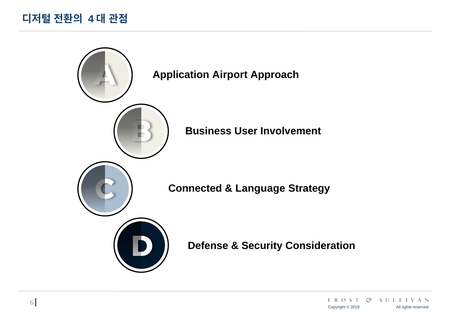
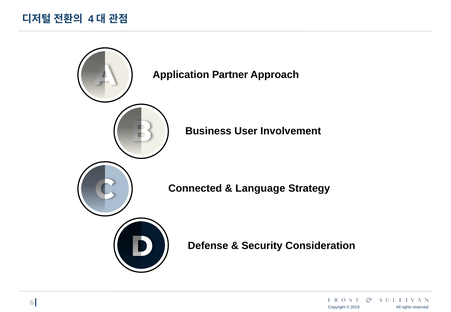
Airport: Airport -> Partner (230, 75)
